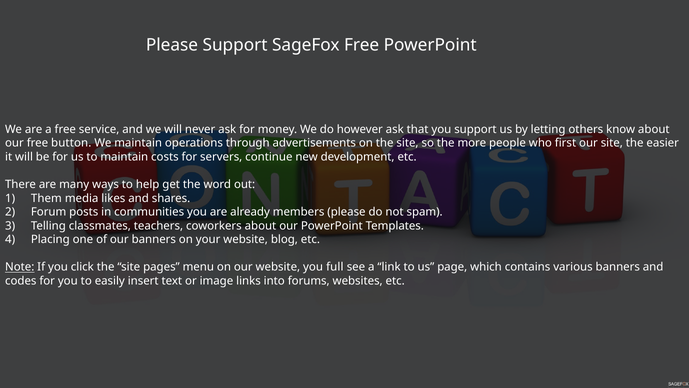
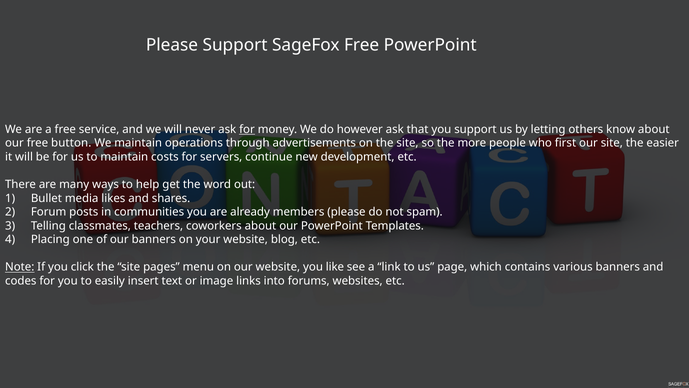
for underline: none -> present (247, 129)
Them: Them -> Bullet (46, 198)
full: full -> like (335, 267)
